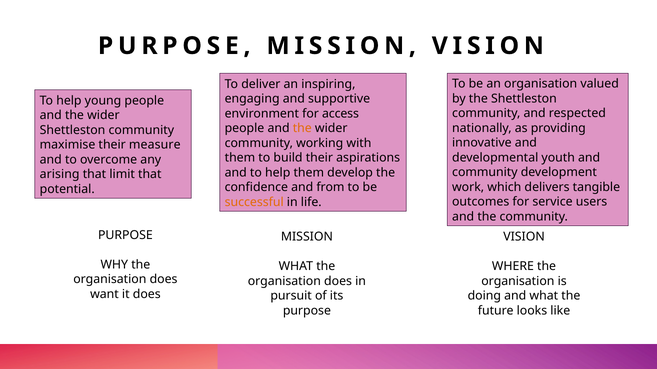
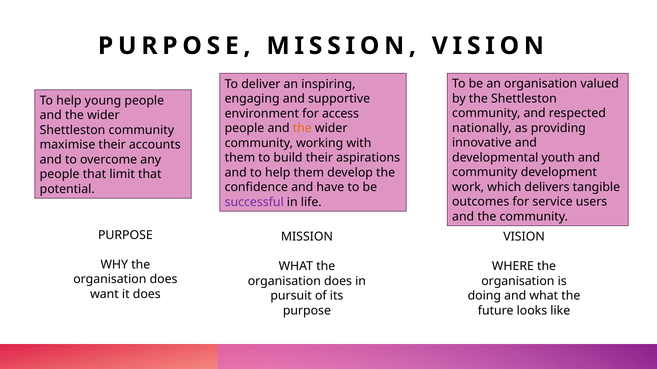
measure: measure -> accounts (155, 145)
arising: arising -> people (60, 175)
from: from -> have (330, 188)
successful colour: orange -> purple (254, 202)
